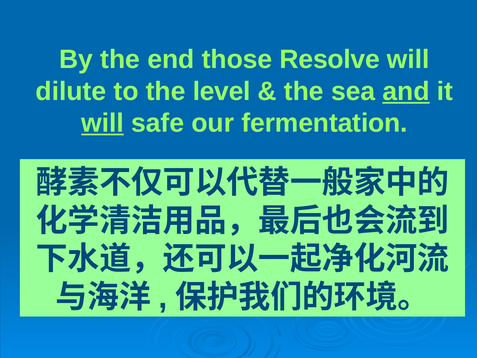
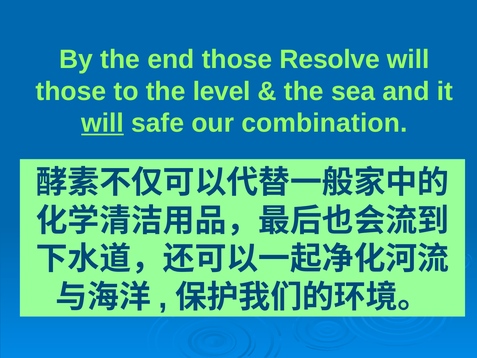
dilute: dilute -> those (71, 91)
and underline: present -> none (406, 91)
fermentation: fermentation -> combination (324, 123)
